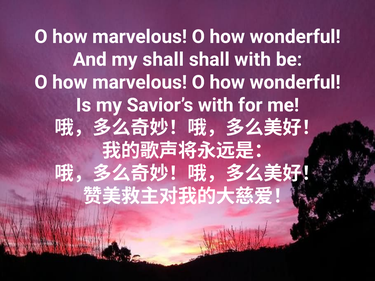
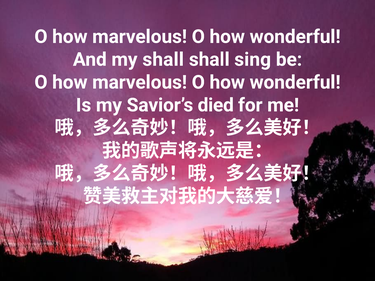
shall with: with -> sing (253, 60)
Savior’s with: with -> died (216, 105)
